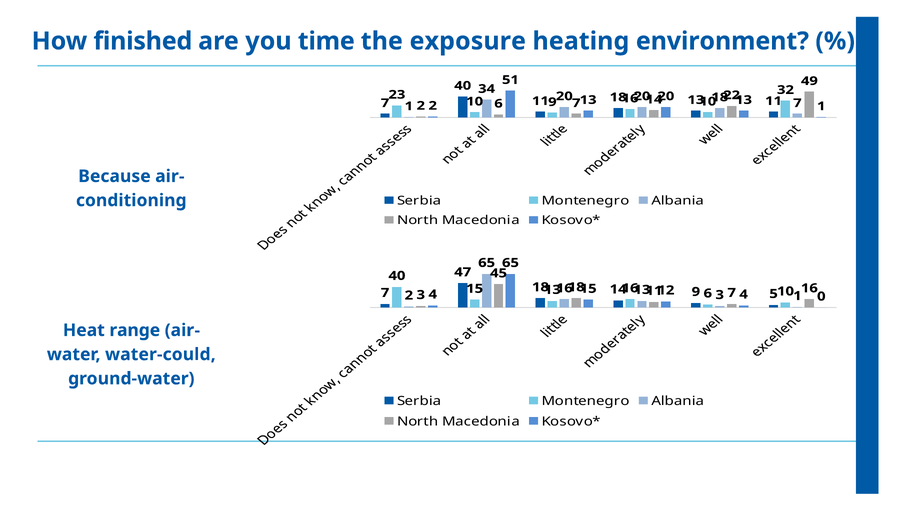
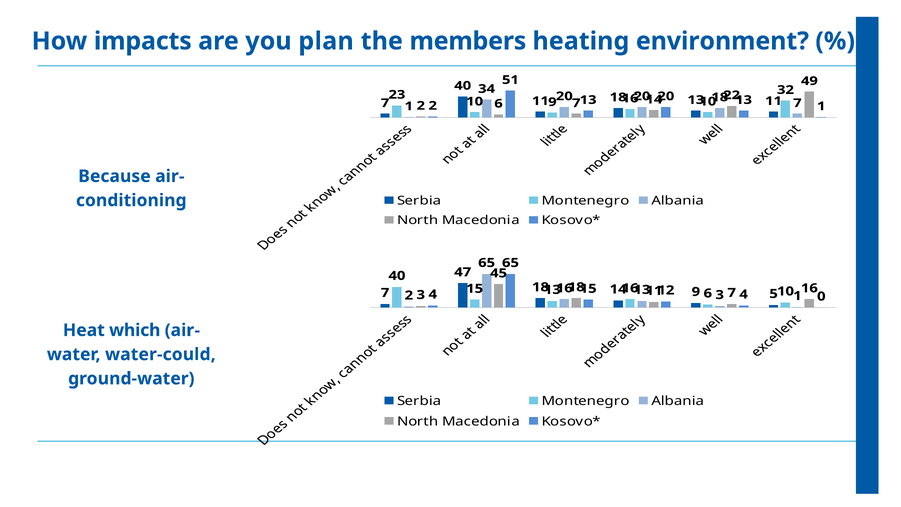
finished: finished -> impacts (143, 41)
time: time -> plan (326, 41)
exposure: exposure -> members (468, 41)
range: range -> which (135, 330)
